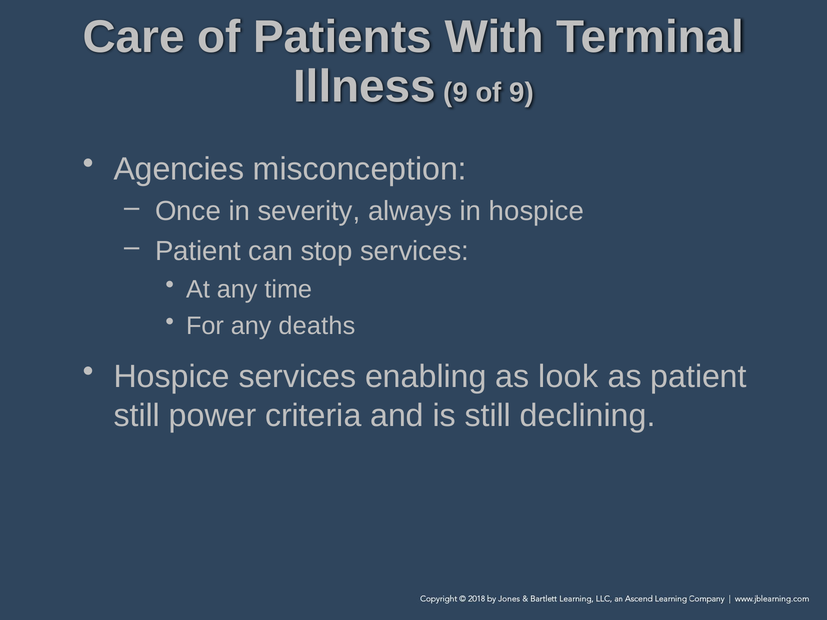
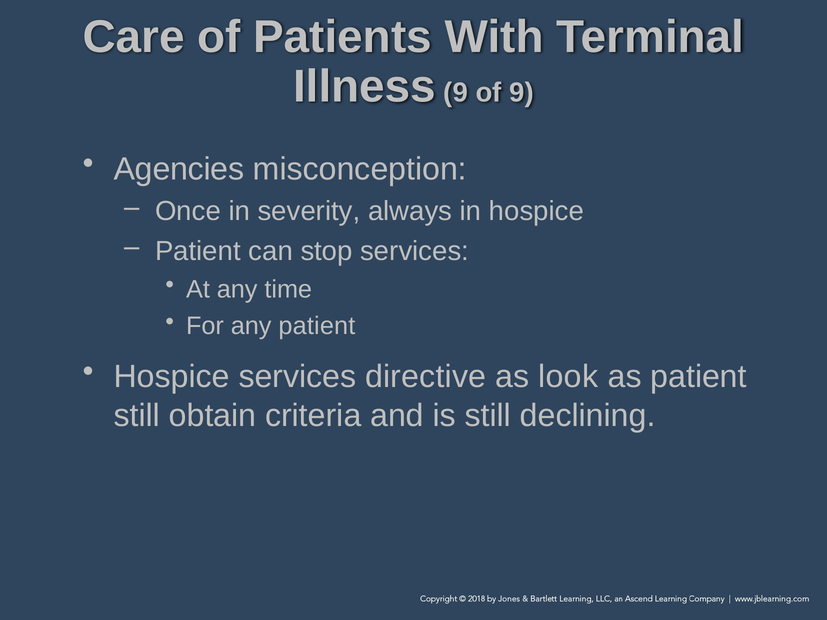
any deaths: deaths -> patient (317, 326)
enabling: enabling -> directive (426, 377)
power: power -> obtain (213, 416)
